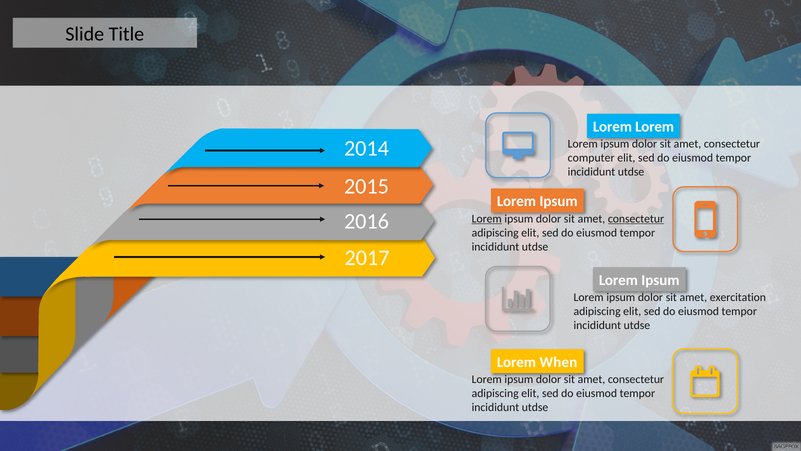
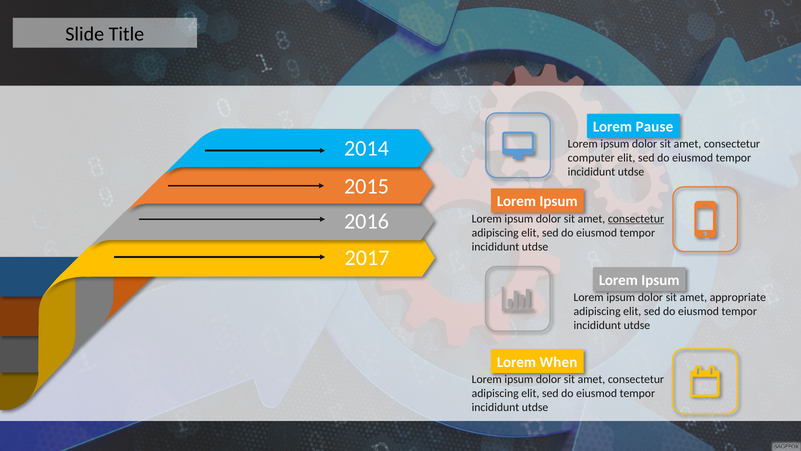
Lorem: Lorem -> Pause (654, 127)
Lorem underline: present -> none (487, 218)
exercitation: exercitation -> appropriate (738, 297)
